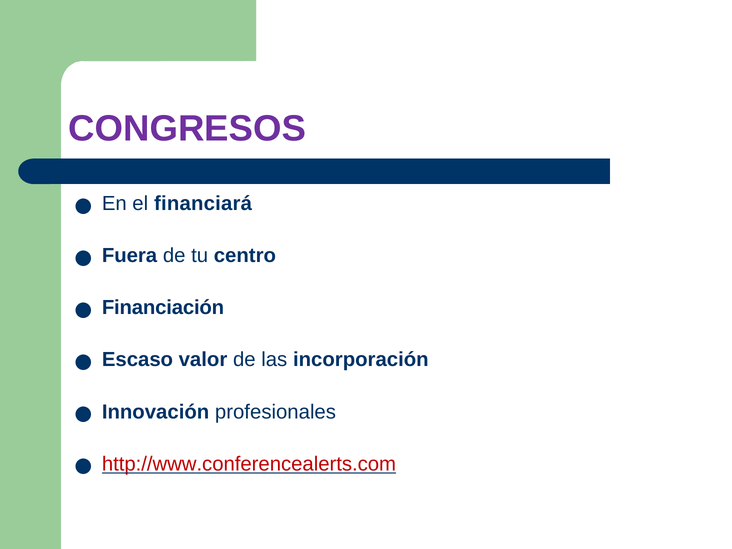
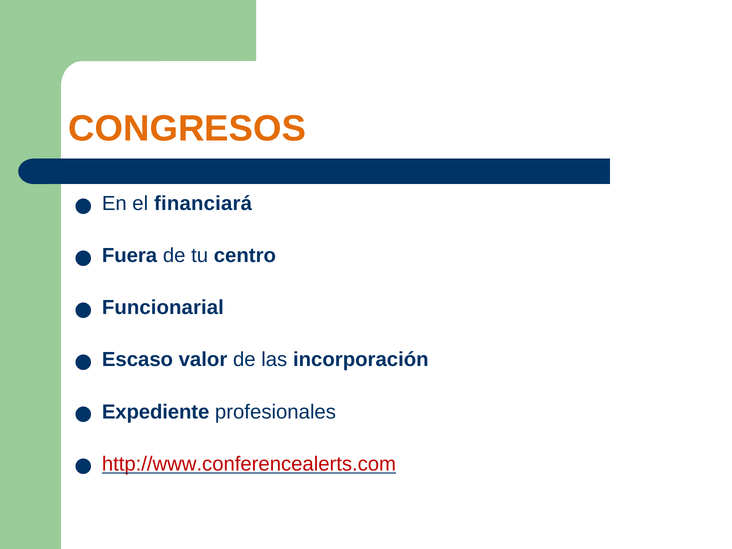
CONGRESOS colour: purple -> orange (187, 129)
Financiación: Financiación -> Funcionarial (163, 308)
Innovación: Innovación -> Expediente (156, 412)
